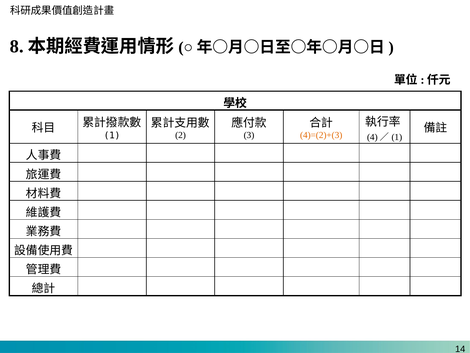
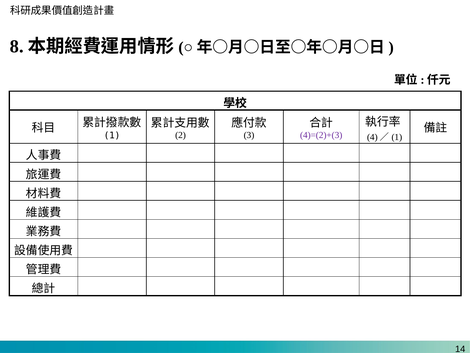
4)=(2)+(3 colour: orange -> purple (321, 135)
